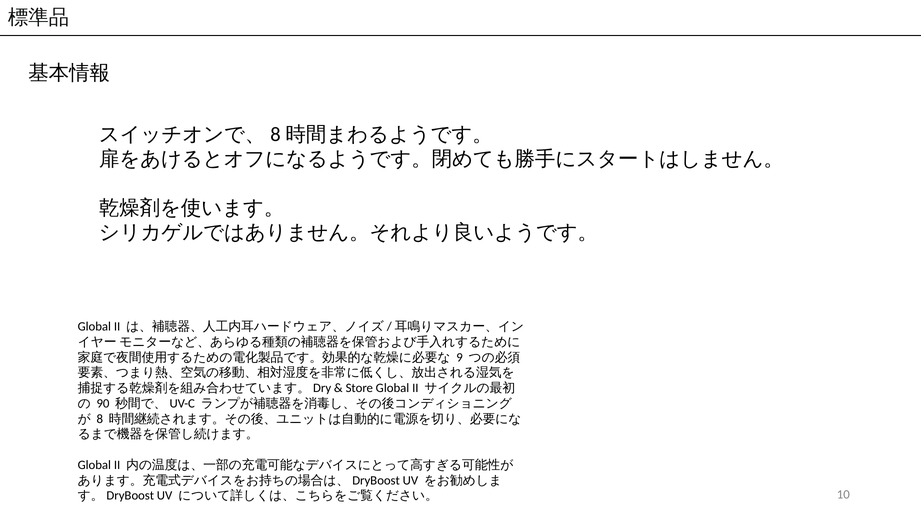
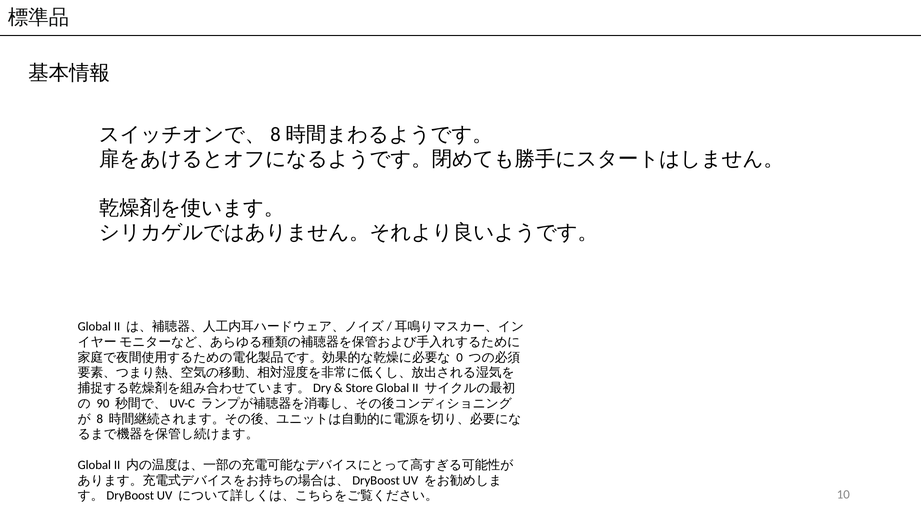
9: 9 -> 0 (460, 357)
